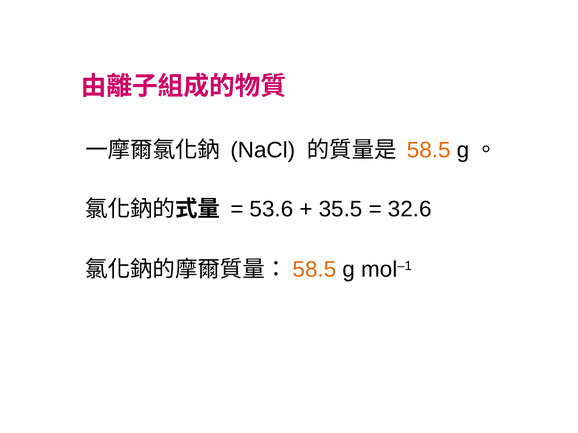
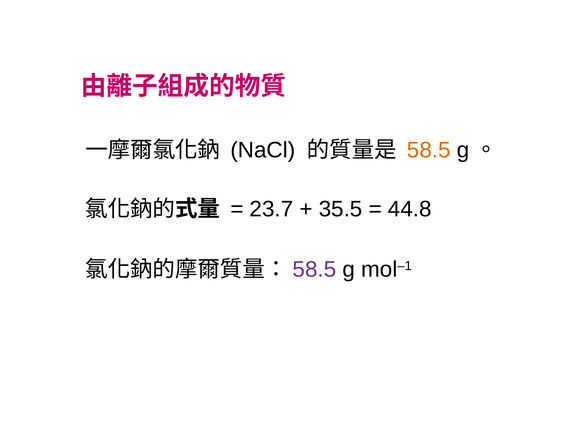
53.6: 53.6 -> 23.7 (271, 209)
32.6: 32.6 -> 44.8 (410, 209)
58.5 colour: orange -> purple (314, 270)
